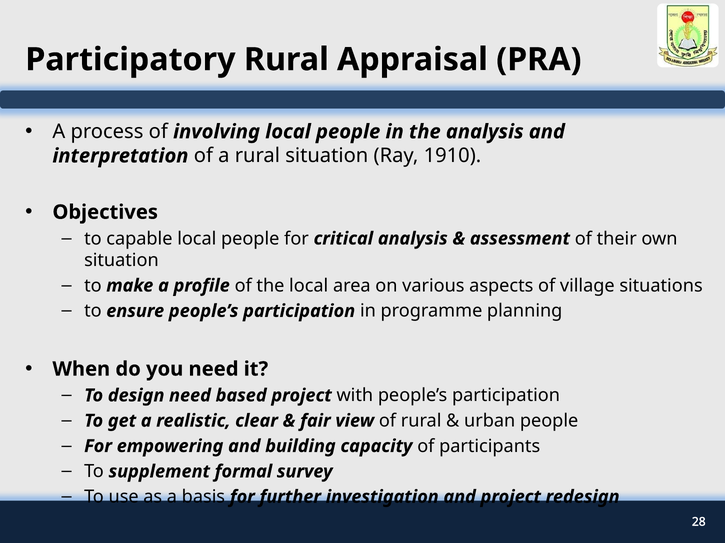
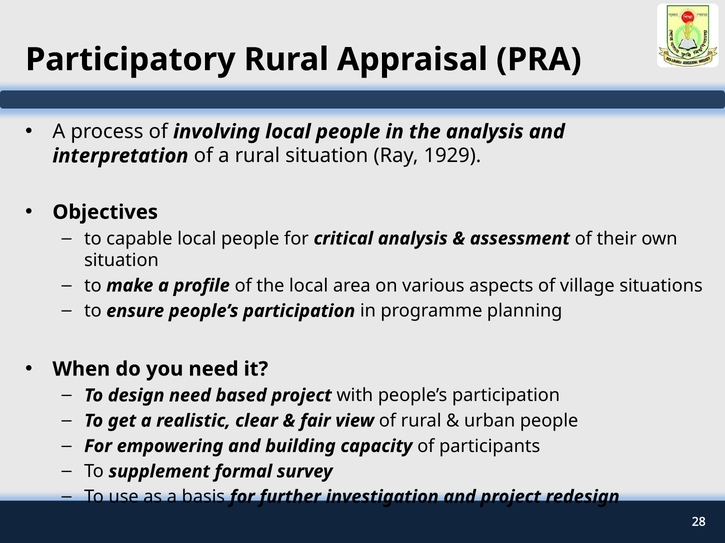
1910: 1910 -> 1929 (452, 156)
